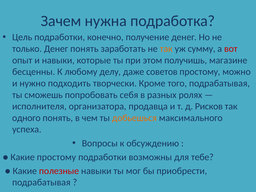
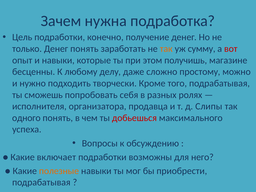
советов: советов -> сложно (162, 72)
Рисков: Рисков -> Слипы (209, 106)
добьешься colour: orange -> red (134, 118)
Какие простому: простому -> включает (56, 157)
тебе: тебе -> него (202, 157)
полезные colour: red -> orange (59, 171)
